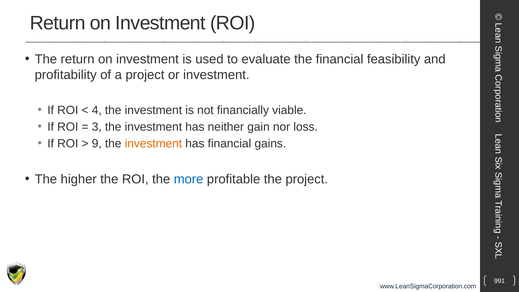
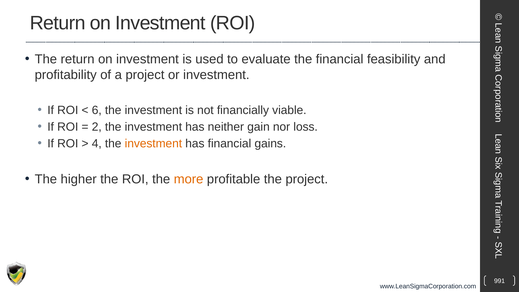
4: 4 -> 6 (97, 110)
3: 3 -> 2 (97, 127)
9: 9 -> 4 (97, 143)
more colour: blue -> orange (189, 179)
